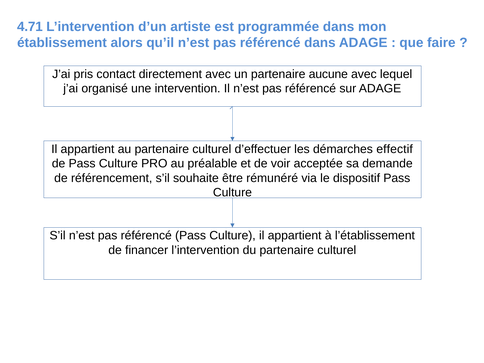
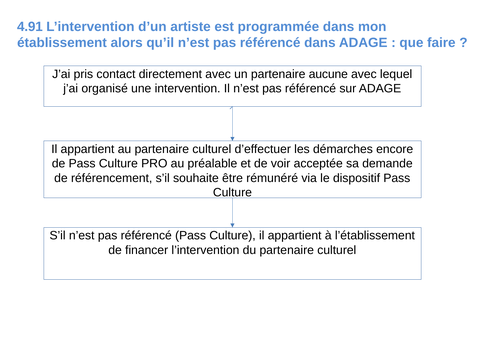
4.71: 4.71 -> 4.91 (30, 27)
effectif: effectif -> encore (395, 149)
